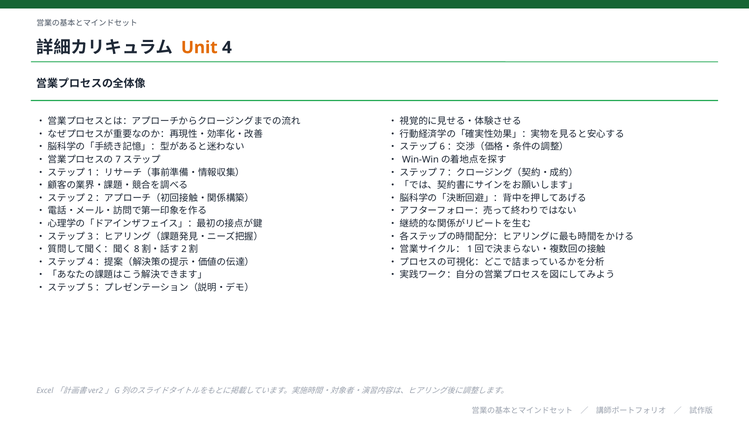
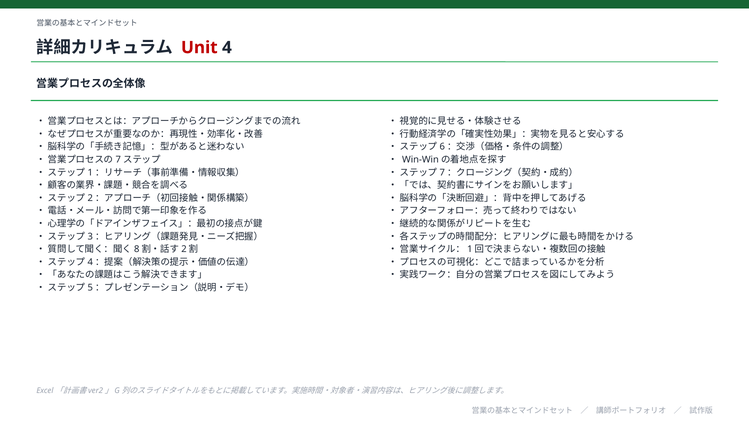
Unit colour: orange -> red (199, 48)
